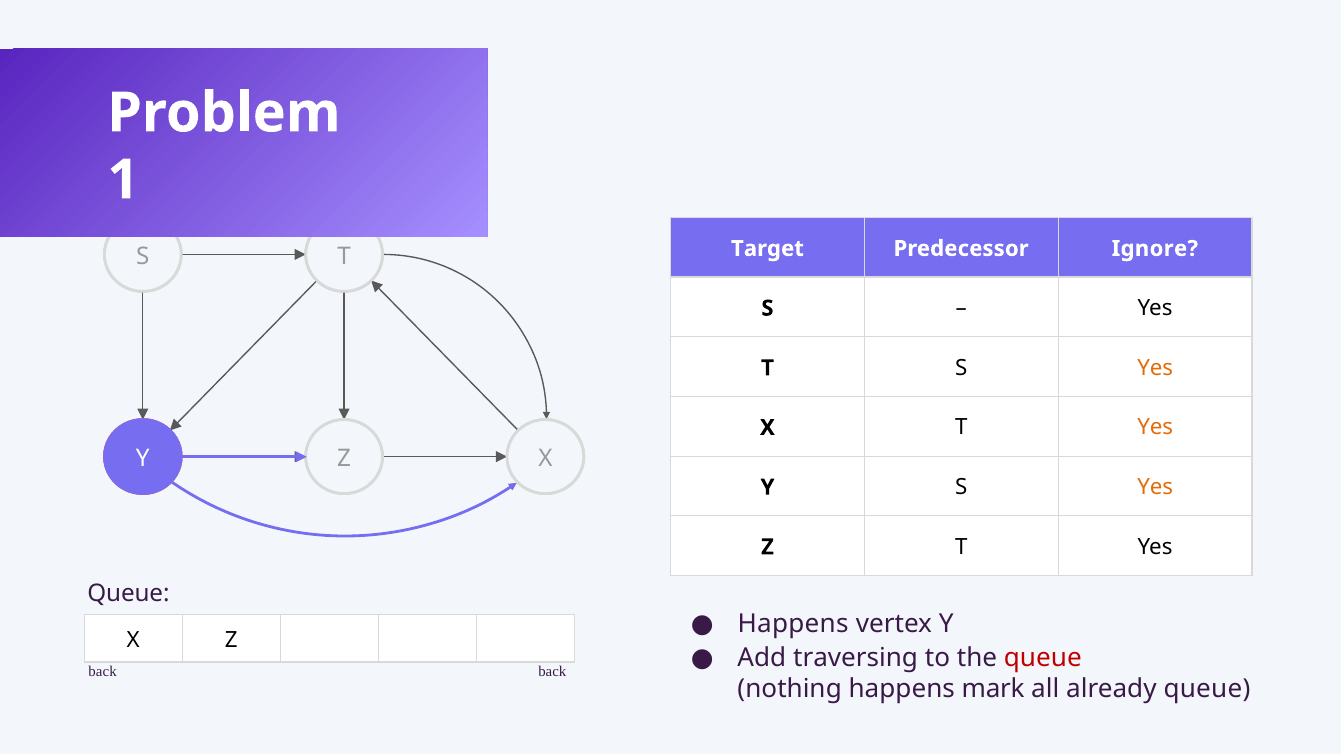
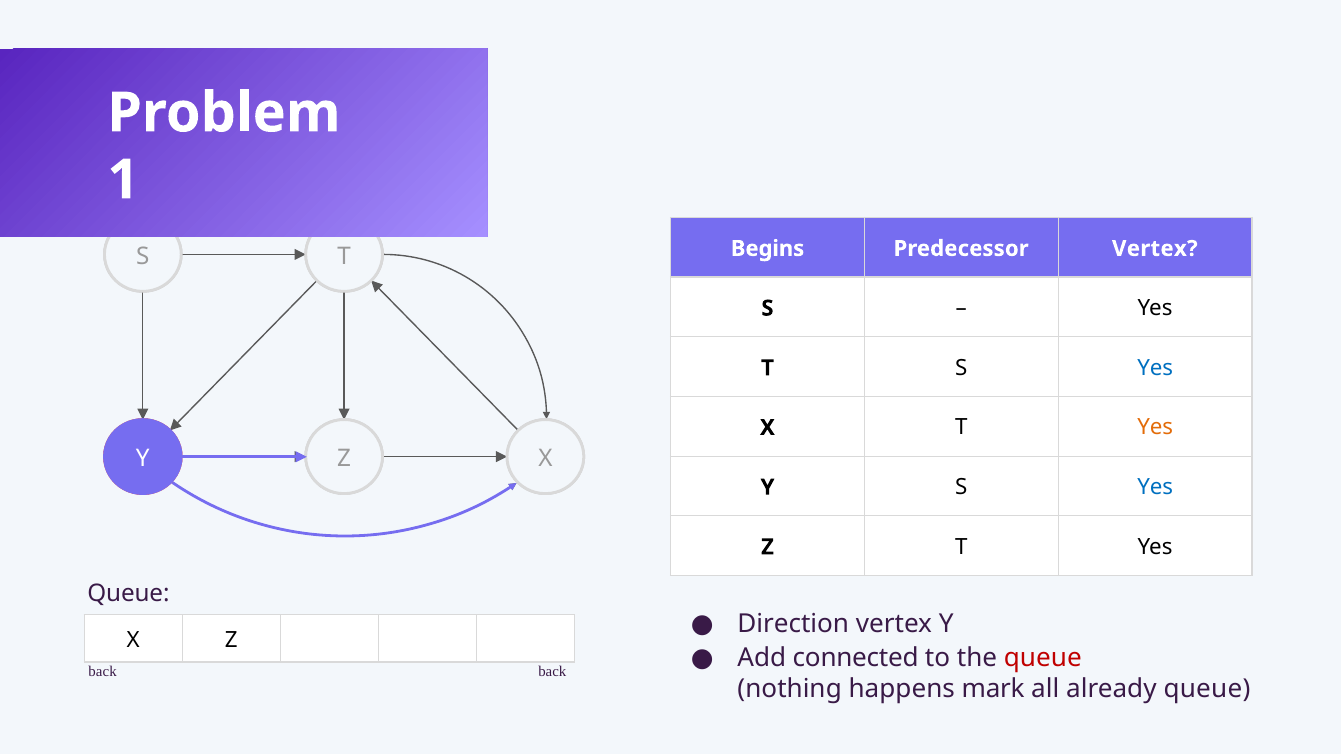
Target: Target -> Begins (767, 249)
Predecessor Ignore: Ignore -> Vertex (1155, 249)
Yes colour: orange -> blue (1155, 368)
Yes colour: orange -> blue (1155, 488)
Happens: Happens -> Direction (793, 624)
traversing: traversing -> connected (856, 658)
